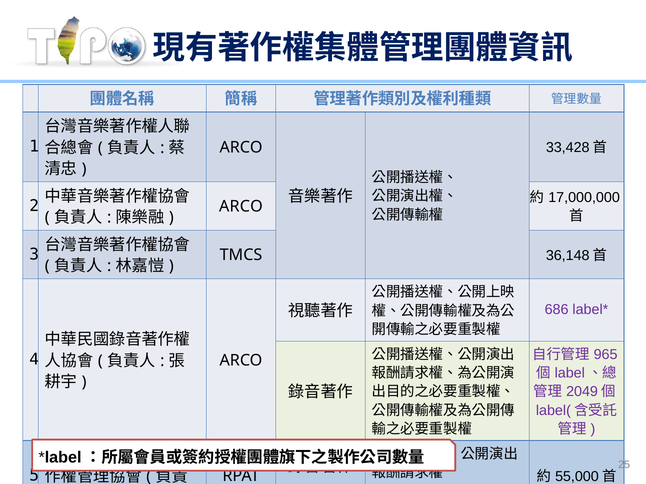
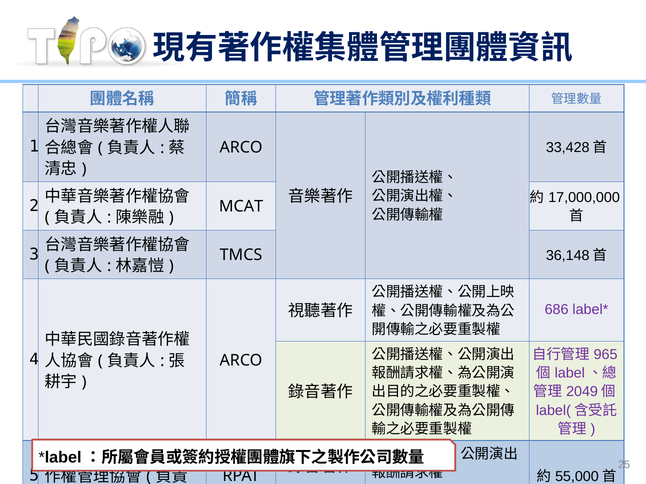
ARCO: ARCO -> MCAT (241, 207)
